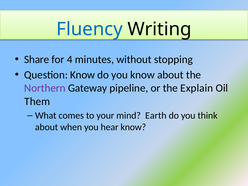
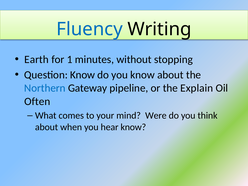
Share: Share -> Earth (37, 59)
4: 4 -> 1 (70, 59)
Northern colour: purple -> blue (45, 88)
Them: Them -> Often (37, 101)
Earth: Earth -> Were (156, 116)
